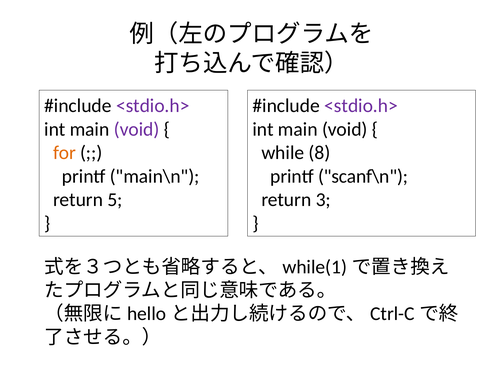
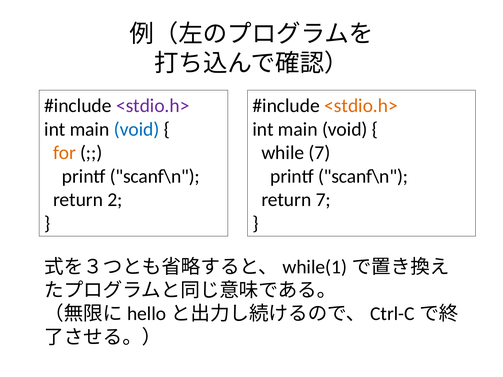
<stdio.h> colour: purple -> orange (361, 106)
void colour: purple -> blue (137, 129)
while 8: 8 -> 7 (319, 153)
main\n: main\n -> scanf\n (155, 176)
5: 5 -> 2 (115, 200)
return 3: 3 -> 7 (323, 200)
